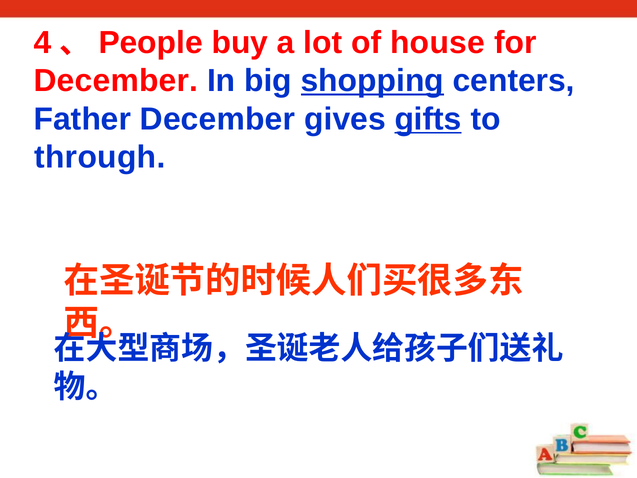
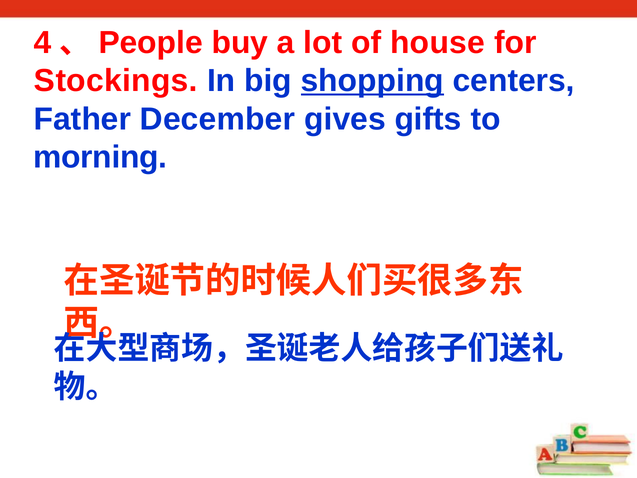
December: December -> Stockings (116, 81)
gifts underline: present -> none (428, 119)
through: through -> morning (100, 157)
